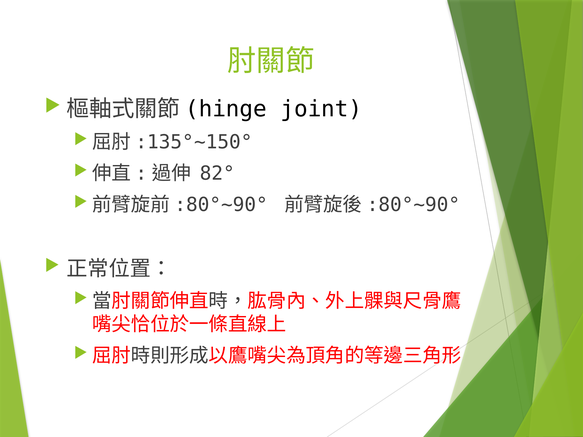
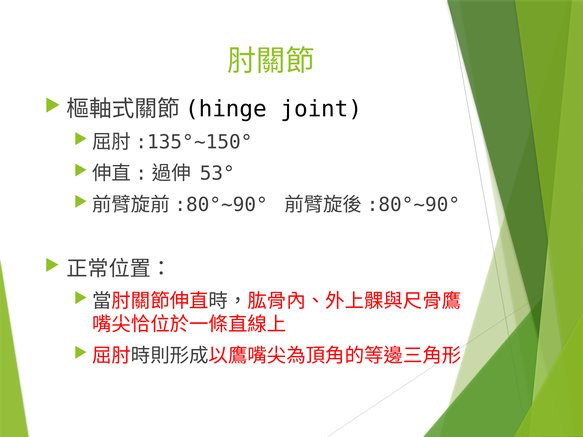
82°: 82° -> 53° (217, 174)
